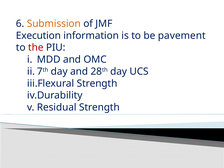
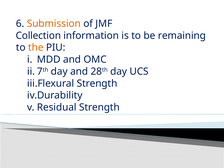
Execution: Execution -> Collection (38, 36)
pavement: pavement -> remaining (182, 36)
the colour: red -> orange (36, 48)
